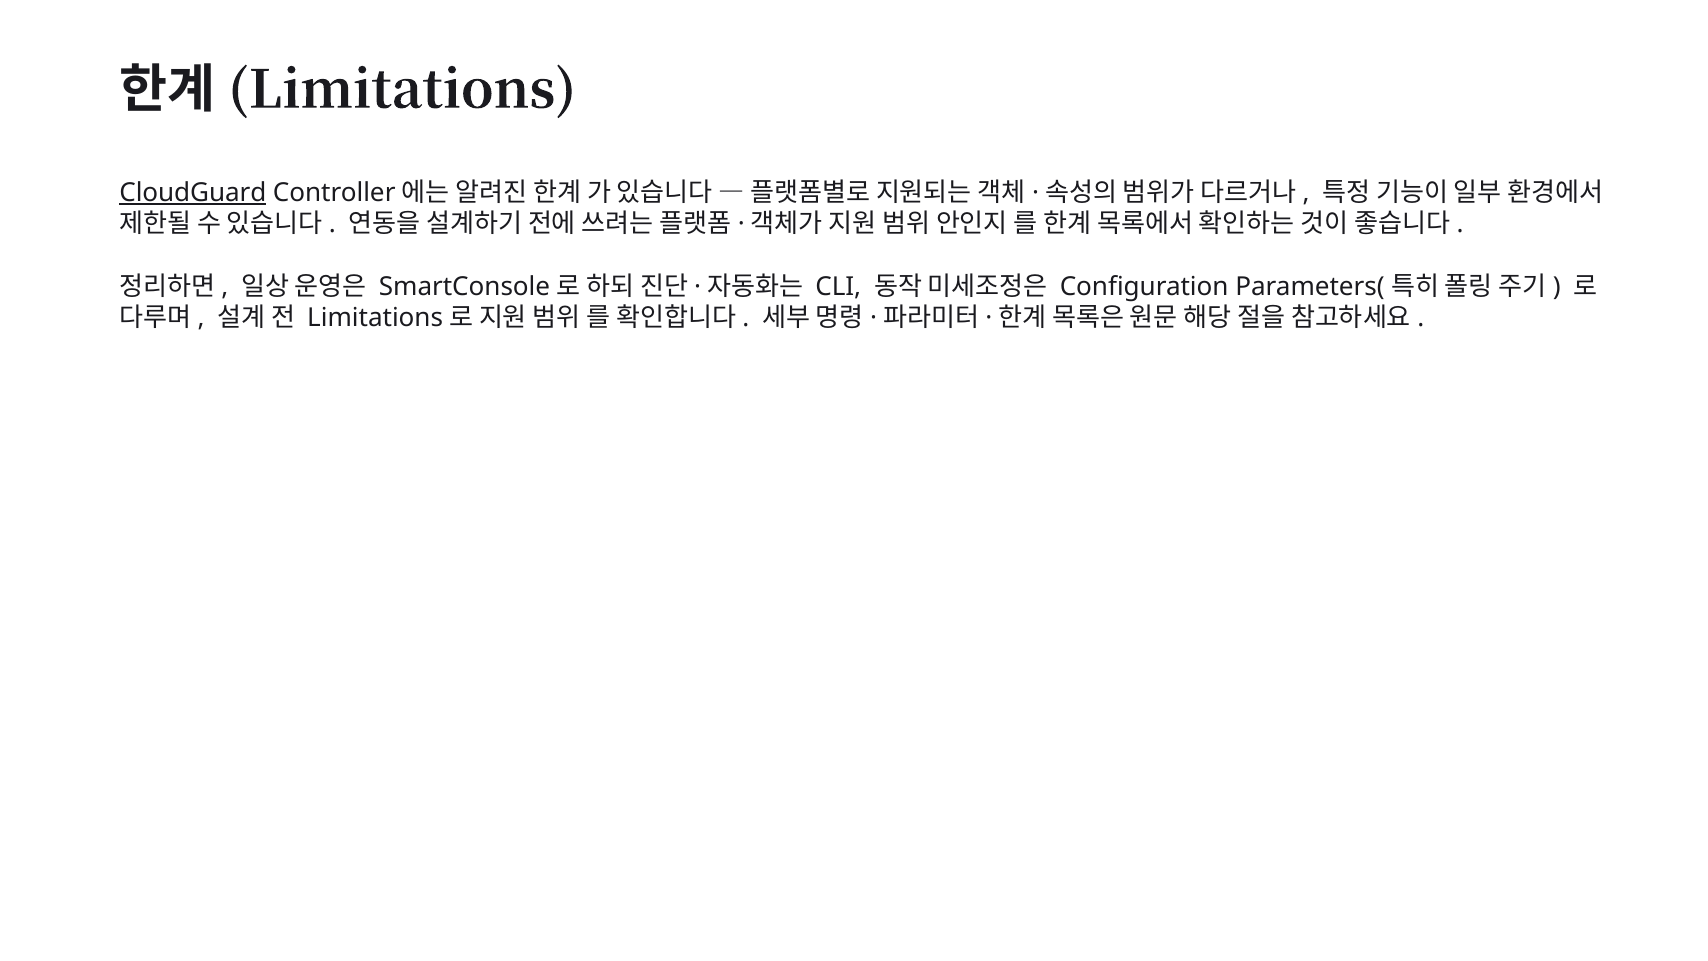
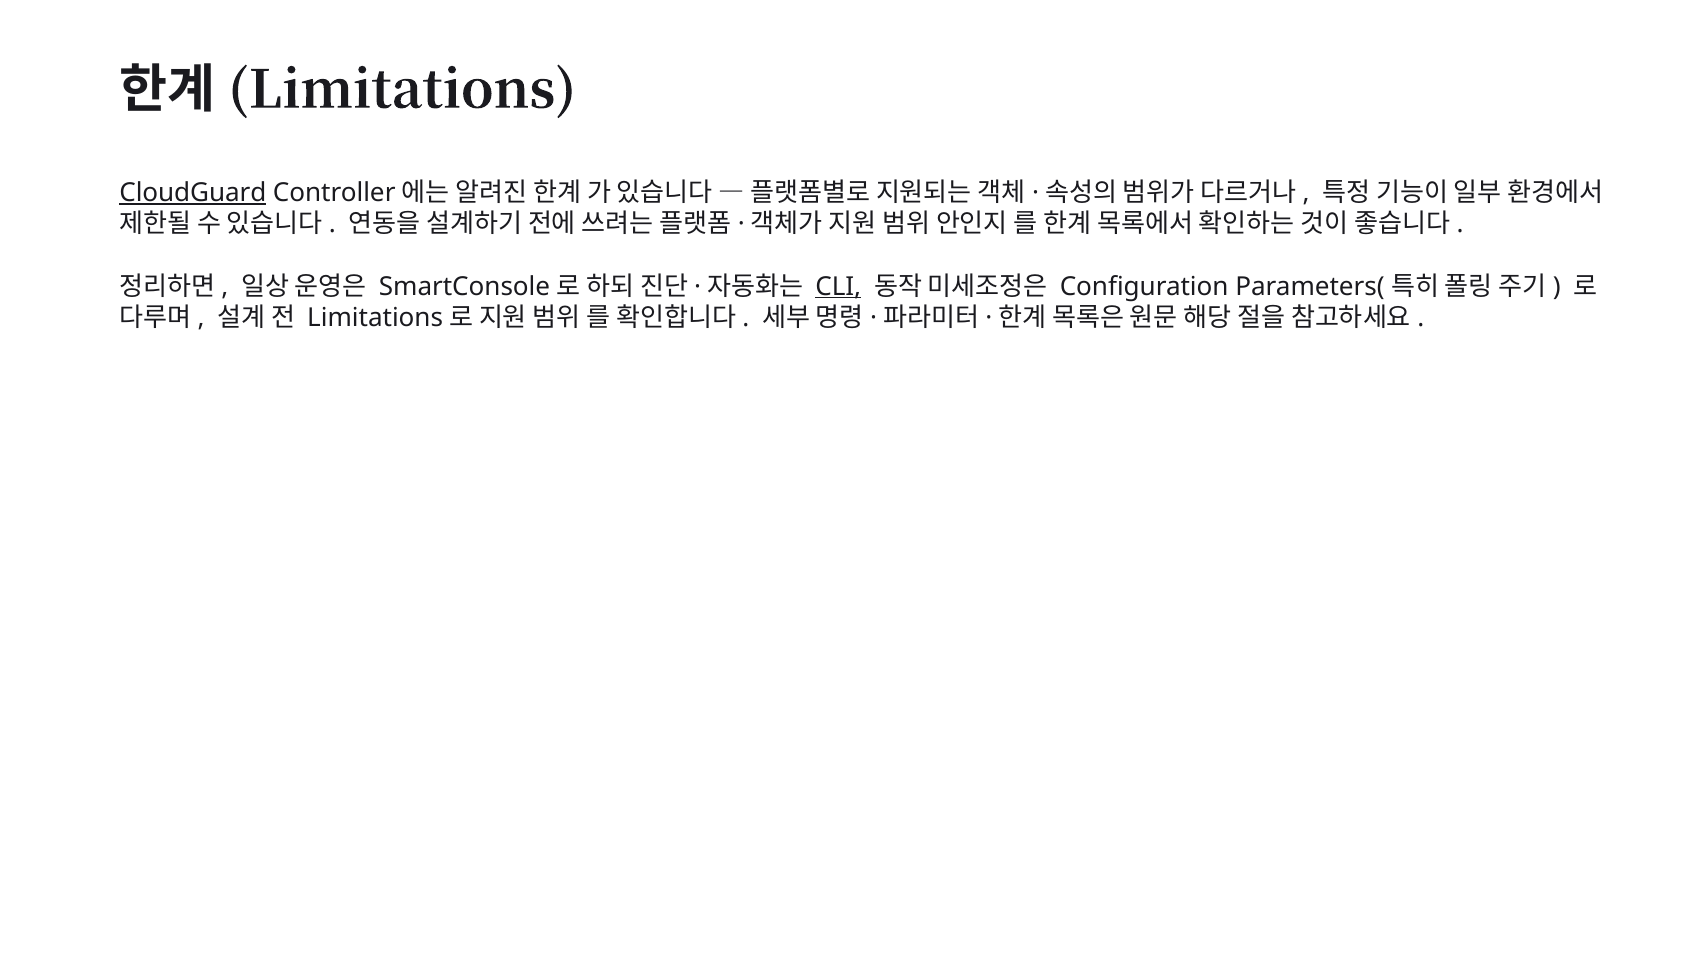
CLI underline: none -> present (838, 286)
